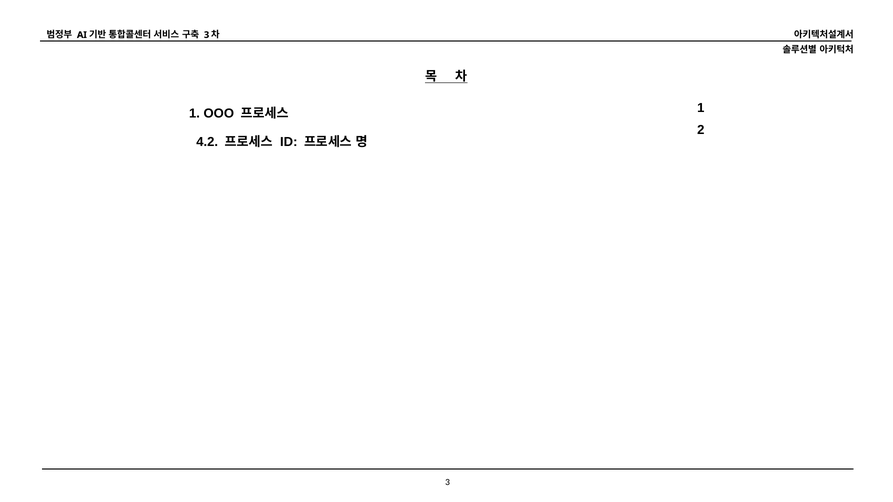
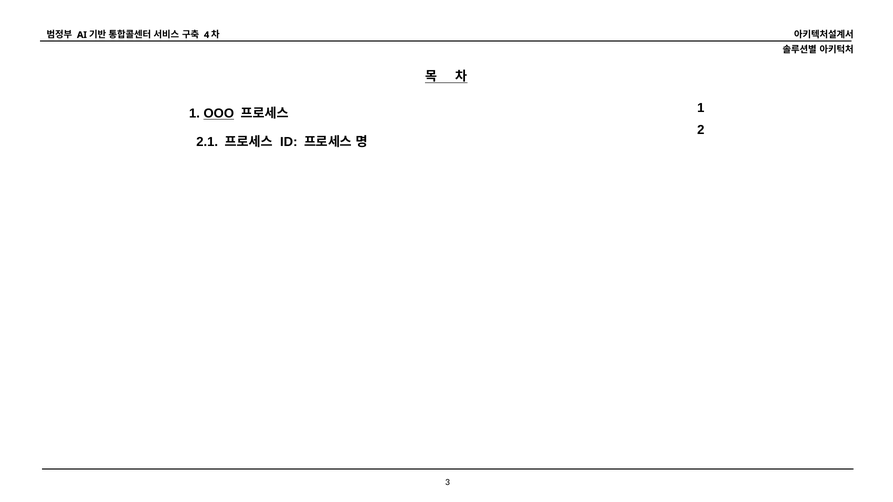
3: 3 -> 4 (207, 35)
OOO underline: none -> present (219, 114)
4.2: 4.2 -> 2.1 (207, 142)
